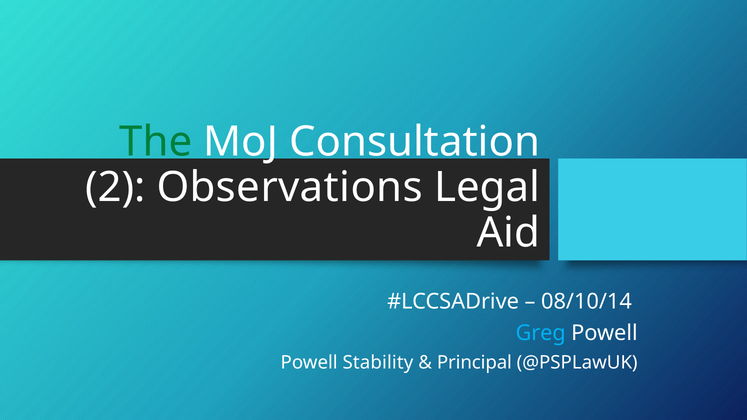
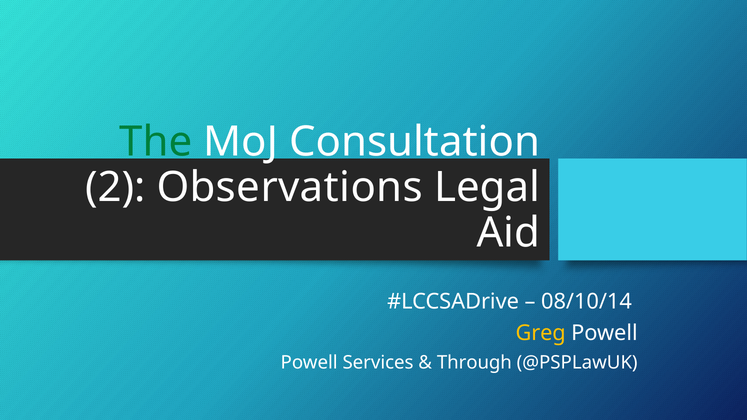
Greg colour: light blue -> yellow (541, 333)
Stability: Stability -> Services (378, 363)
Principal: Principal -> Through (474, 363)
